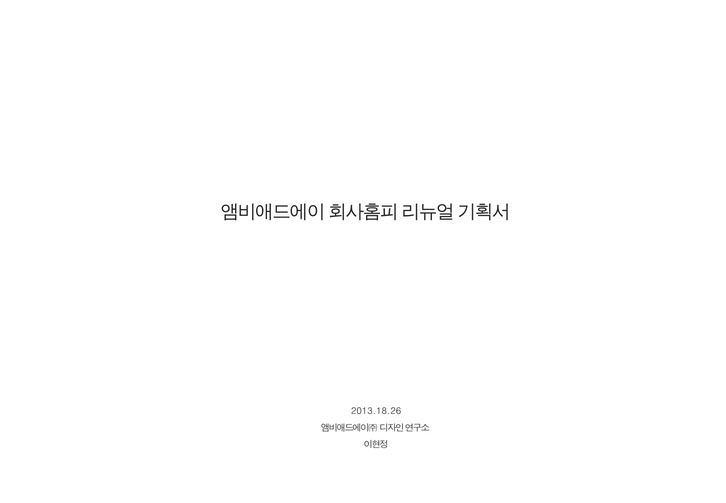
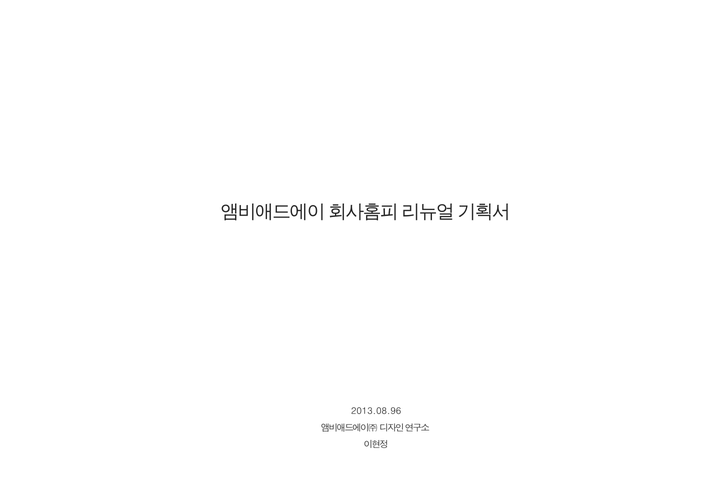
2013.18.26: 2013.18.26 -> 2013.08.96 (376, 411)
